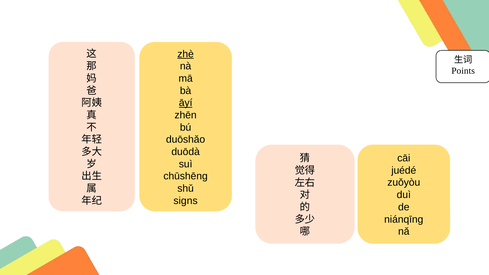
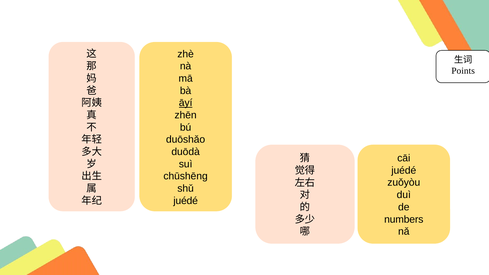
zhè underline: present -> none (186, 54)
signs: signs -> juédé (186, 201)
niánqīng: niánqīng -> numbers (404, 219)
